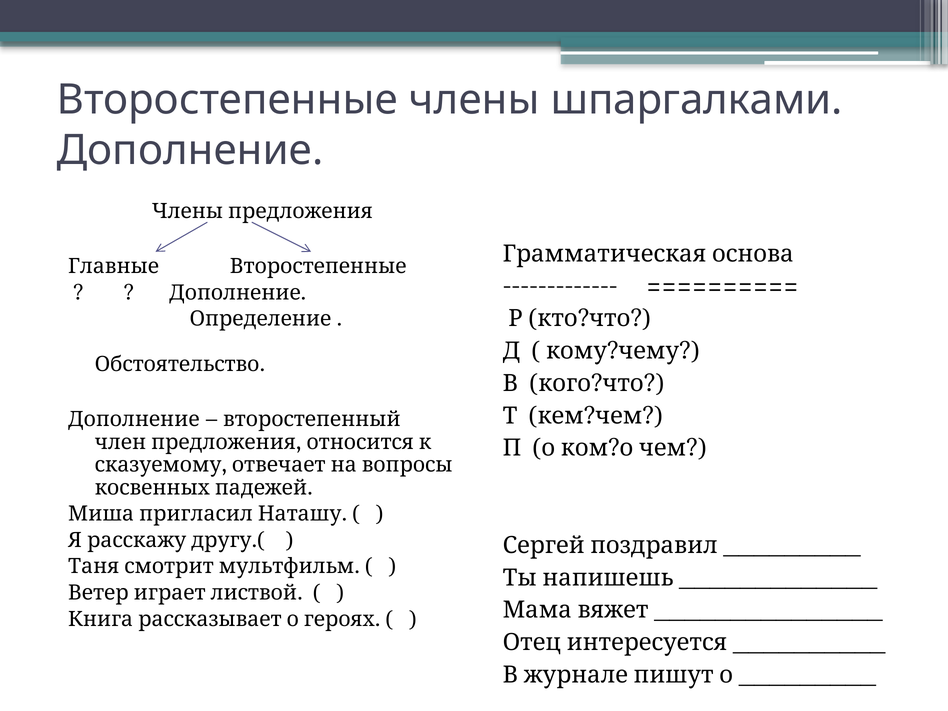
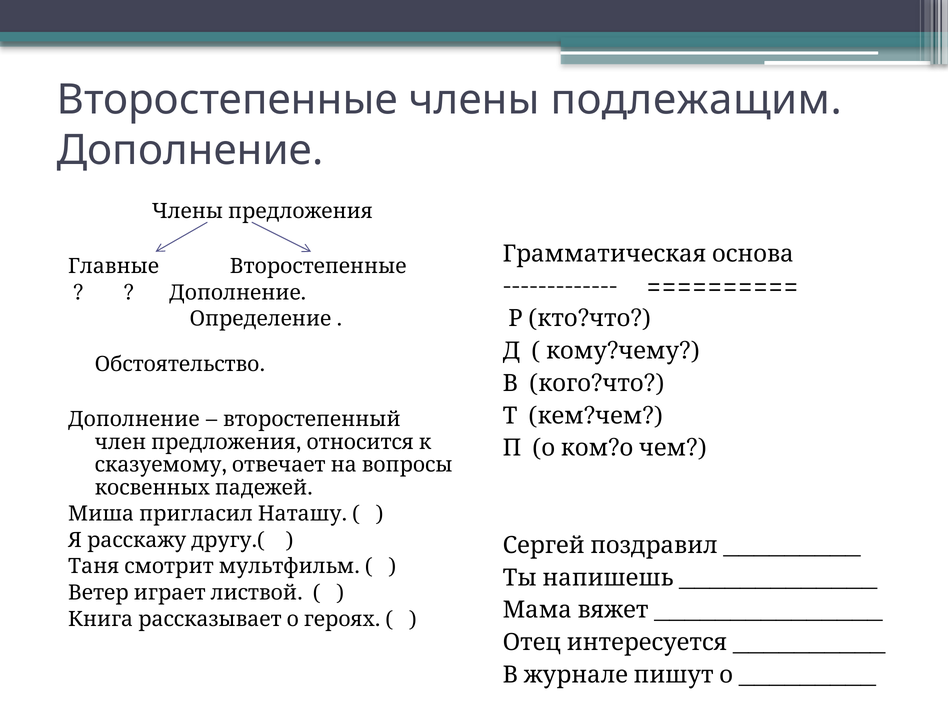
шпаргалками: шпаргалками -> подлежащим (696, 100)
